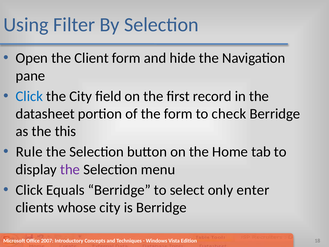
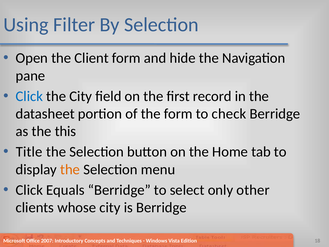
Rule: Rule -> Title (29, 152)
the colour: purple -> orange (70, 169)
enter: enter -> other (253, 190)
